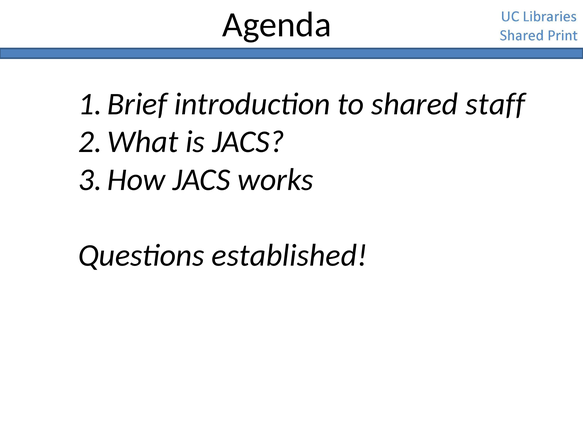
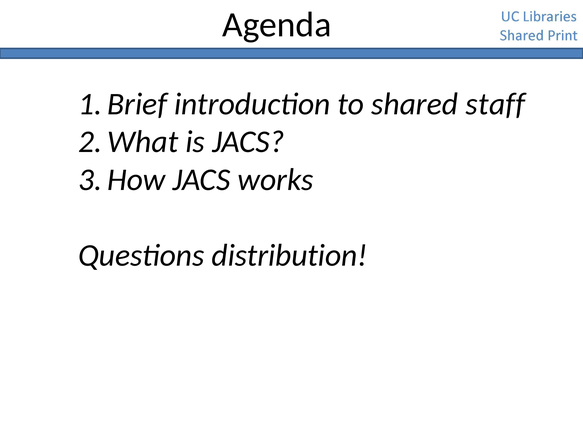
established: established -> distribution (290, 256)
